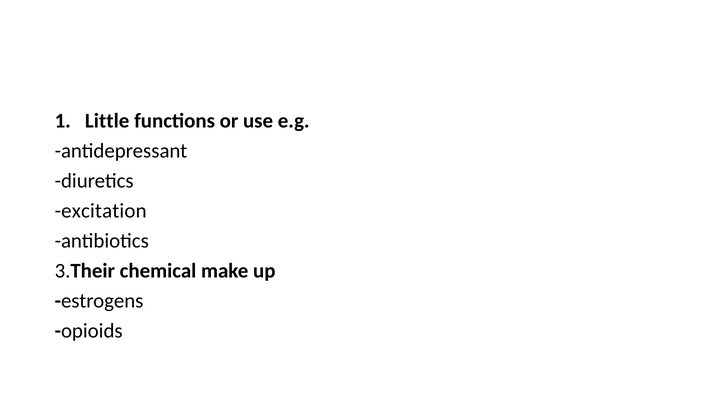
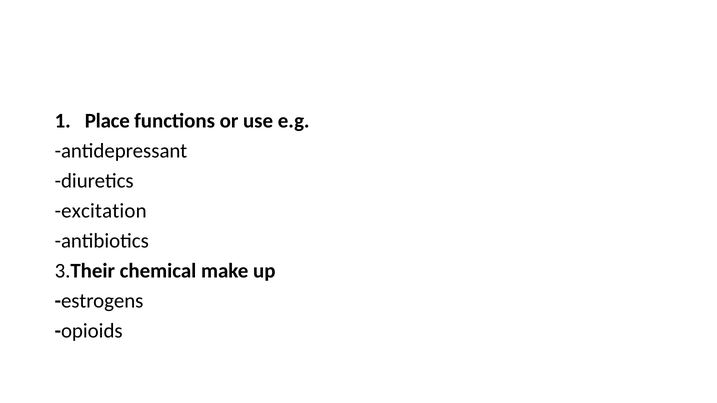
Little: Little -> Place (107, 121)
